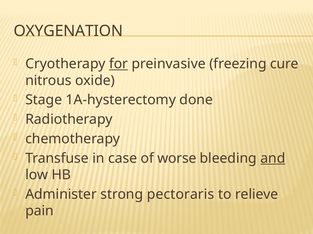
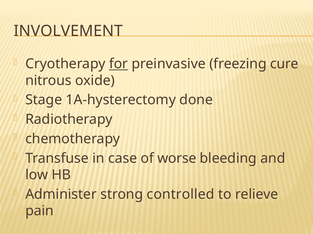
OXYGENATION: OXYGENATION -> INVOLVEMENT (68, 31)
and underline: present -> none (273, 159)
pectoraris: pectoraris -> controlled (181, 195)
